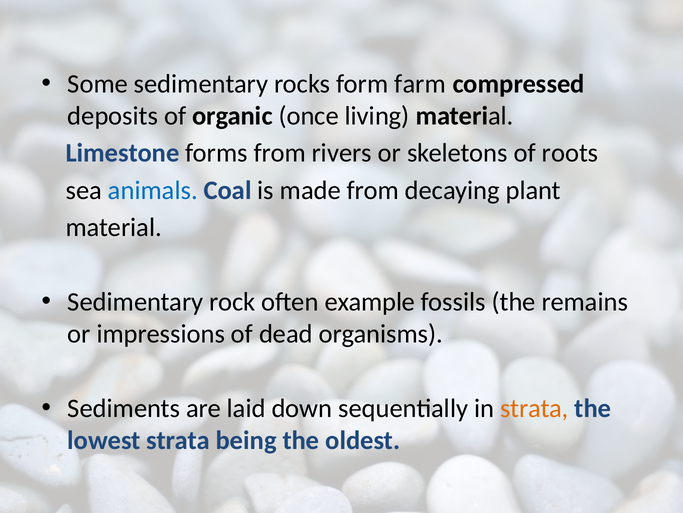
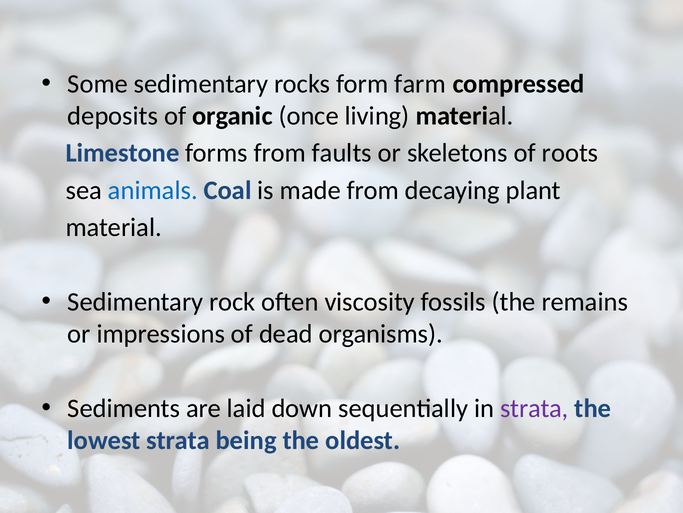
rivers: rivers -> faults (342, 153)
example: example -> viscosity (370, 302)
strata colour: orange -> purple (534, 408)
